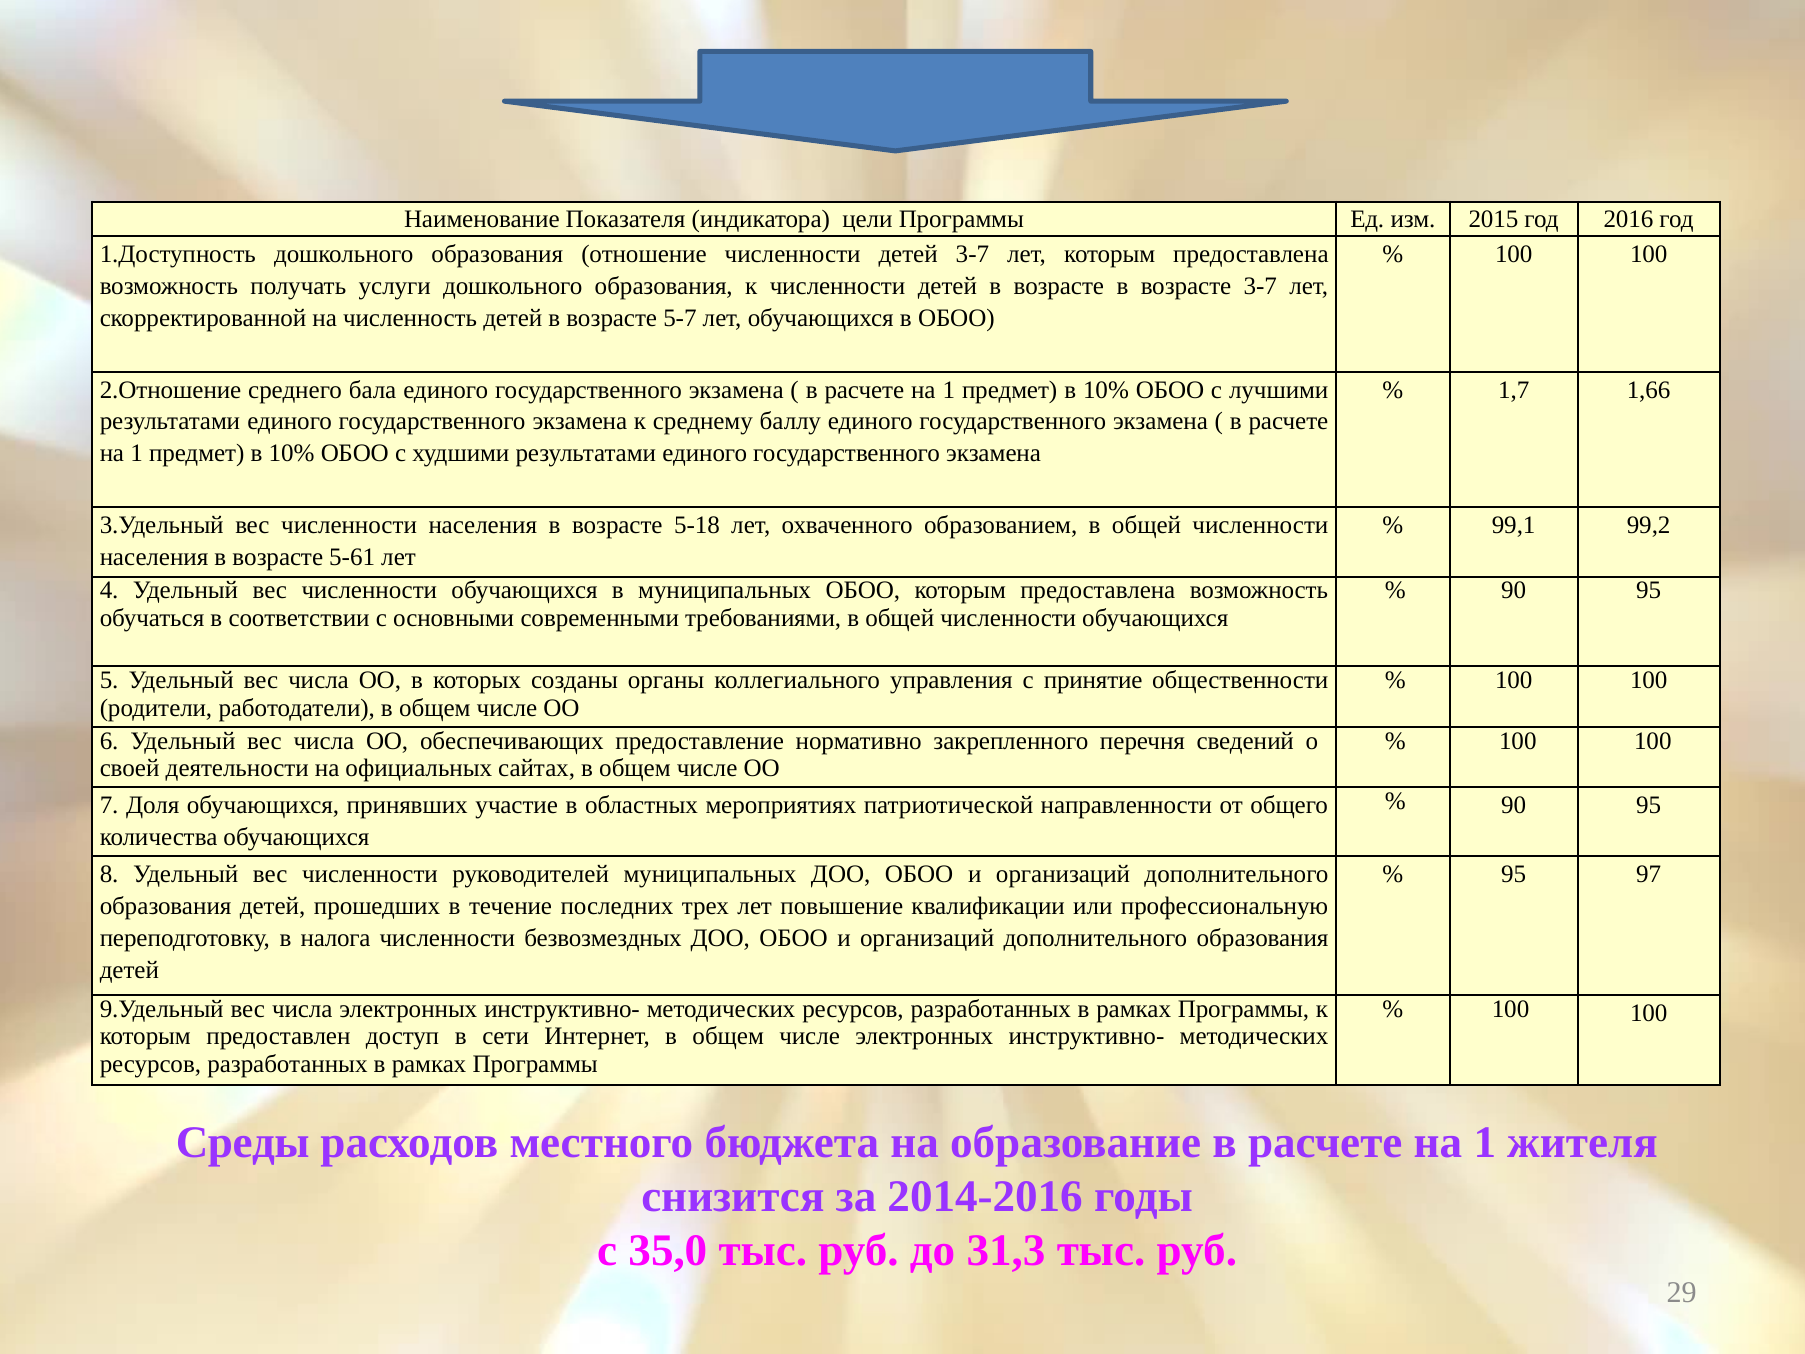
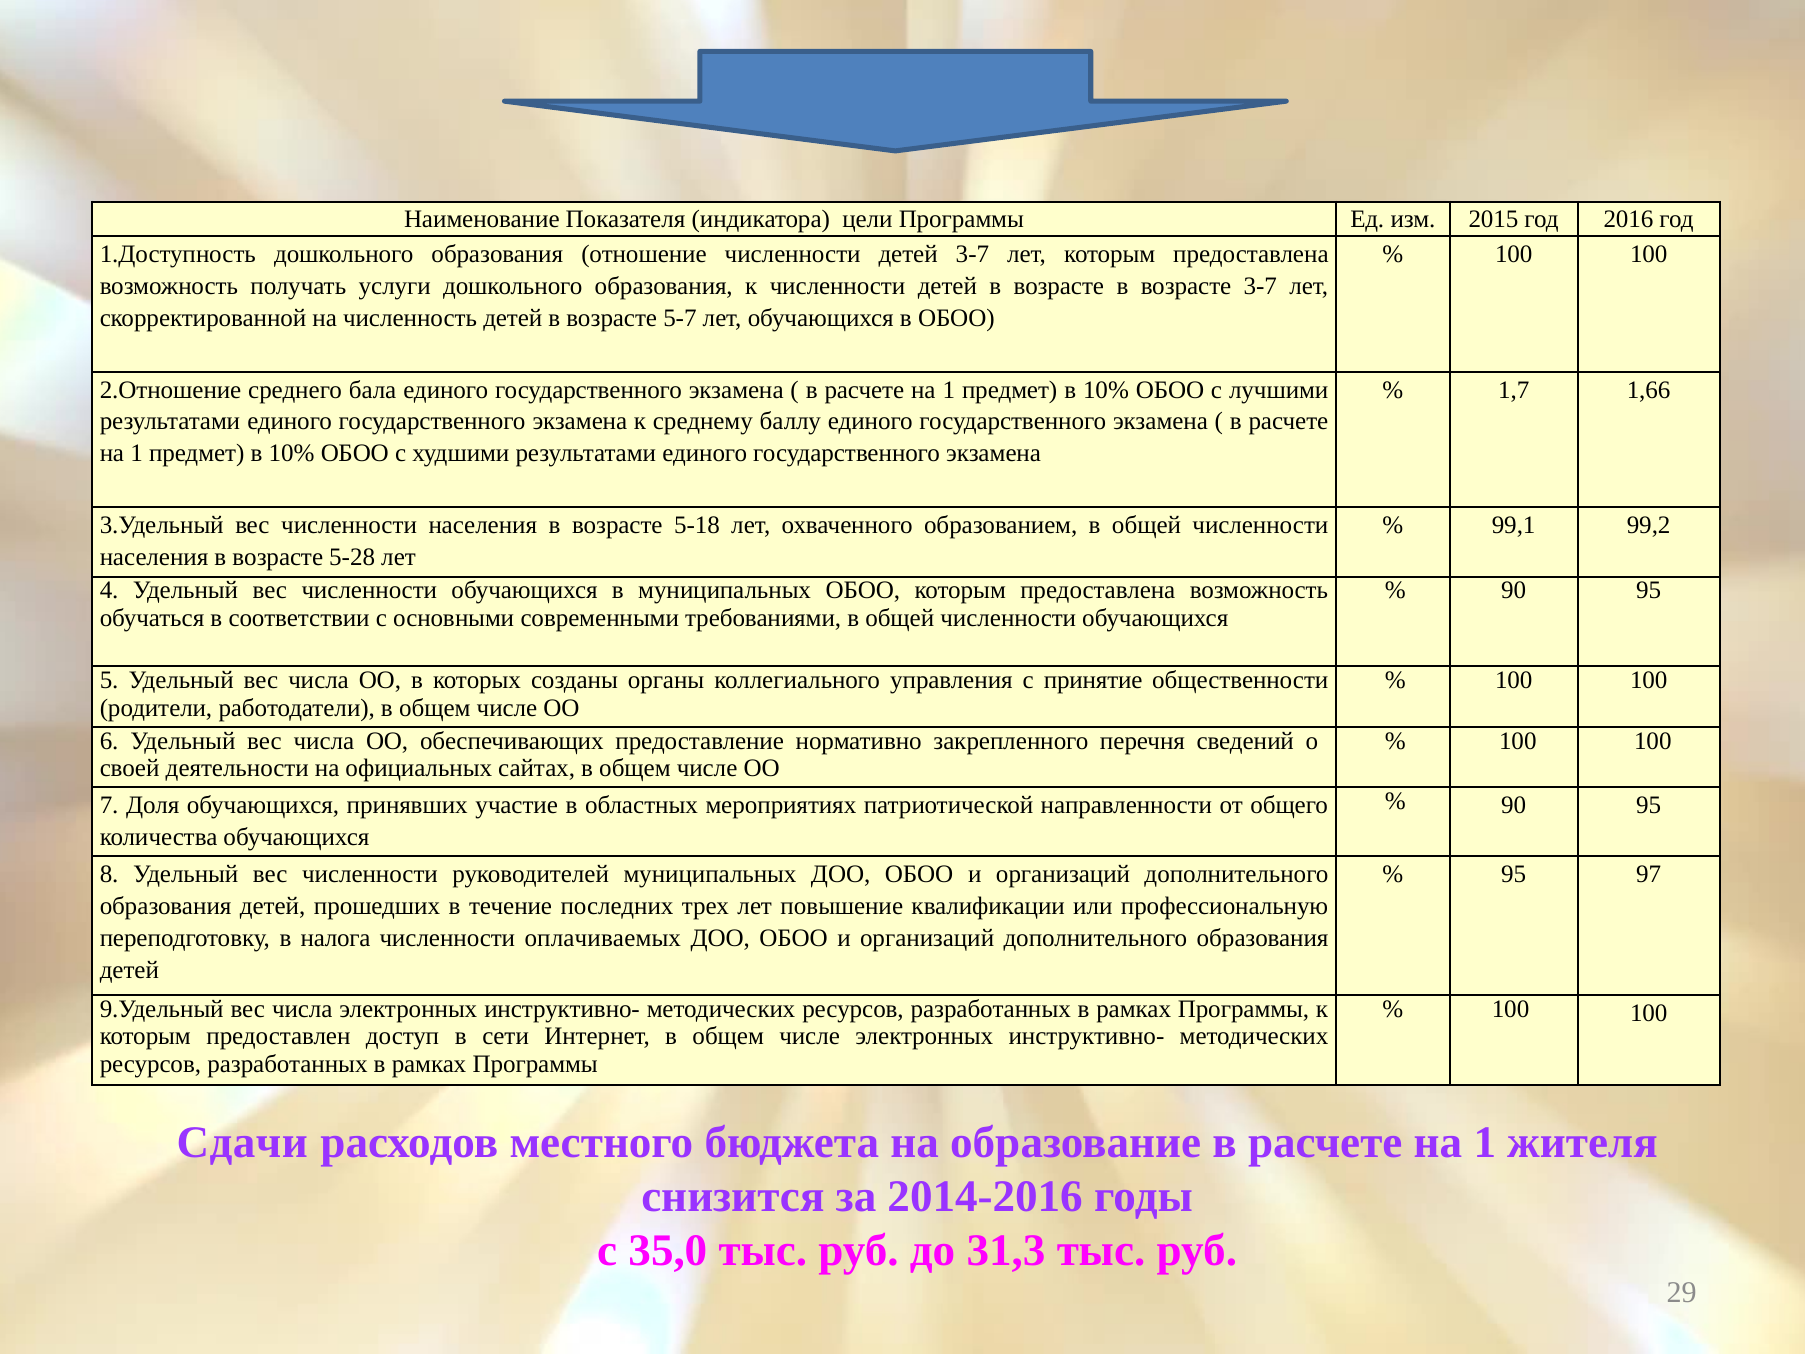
5-61: 5-61 -> 5-28 (352, 557)
безвозмездных: безвозмездных -> оплачиваемых (603, 938)
Среды: Среды -> Сдачи (242, 1142)
